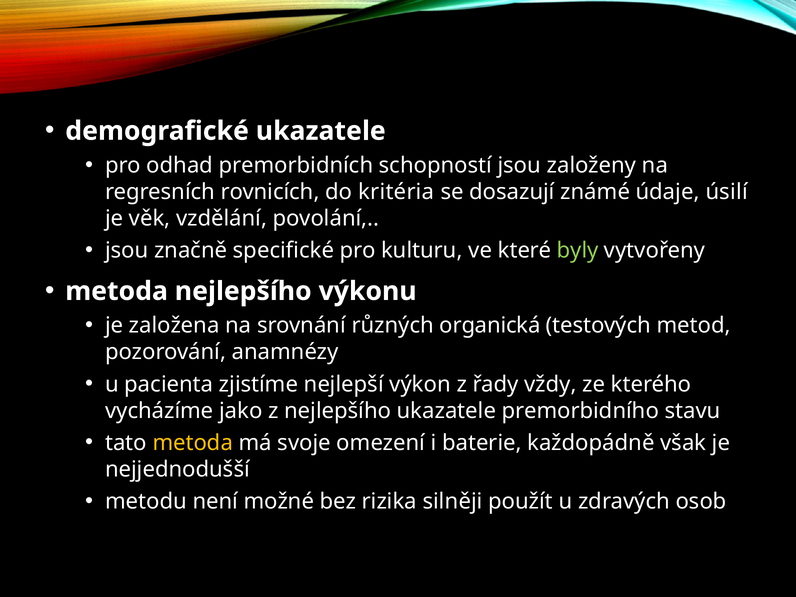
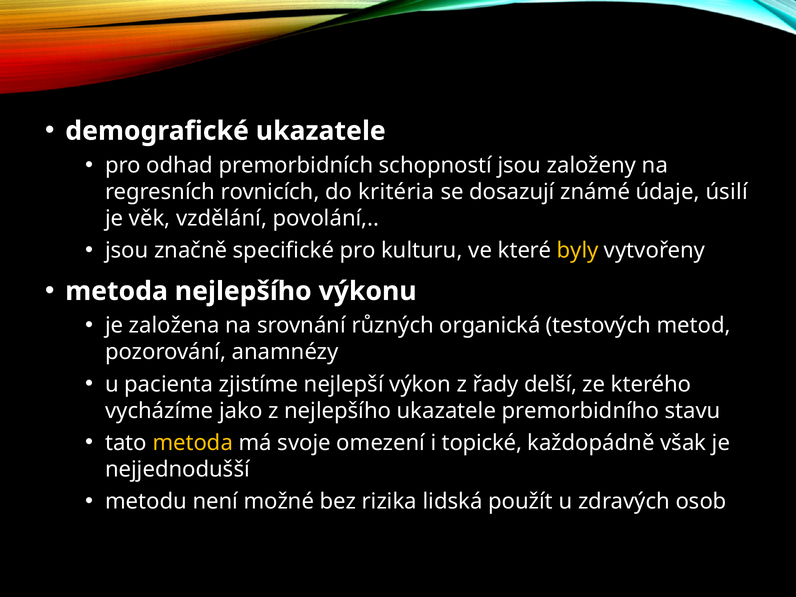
byly colour: light green -> yellow (578, 251)
vždy: vždy -> delší (551, 384)
baterie: baterie -> topické (482, 443)
silněji: silněji -> lidská (453, 502)
